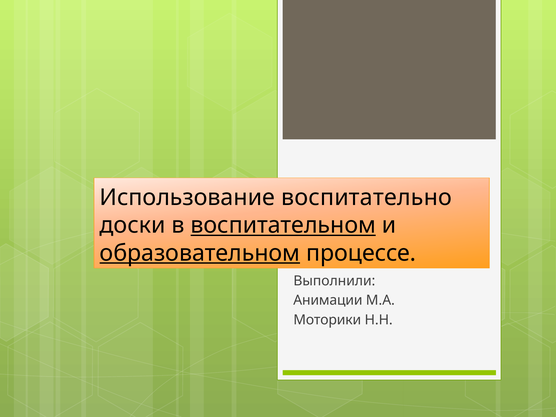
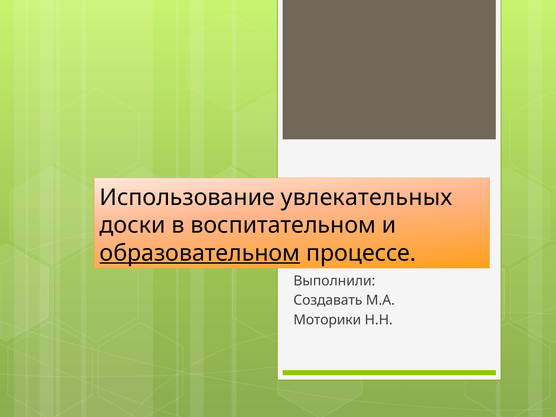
воспитательно: воспитательно -> увлекательных (367, 198)
воспитательном underline: present -> none (283, 225)
Анимации: Анимации -> Создавать (328, 300)
